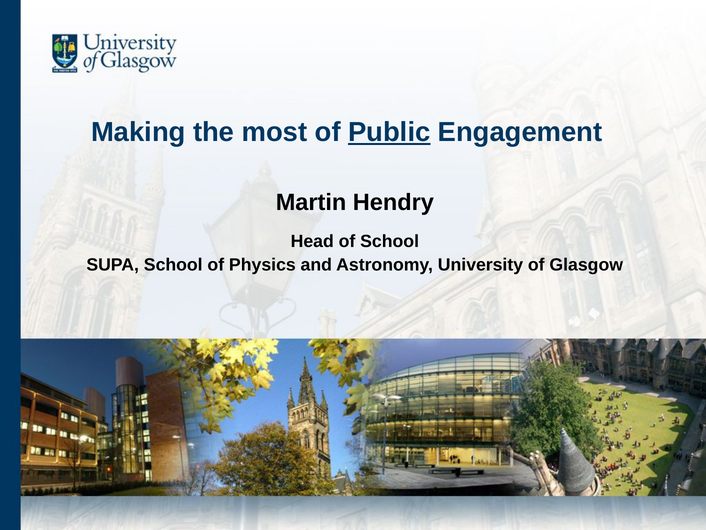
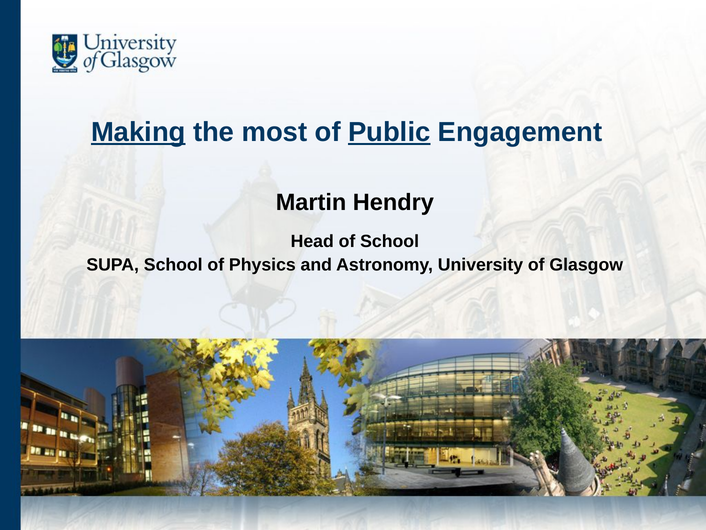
Making underline: none -> present (138, 132)
